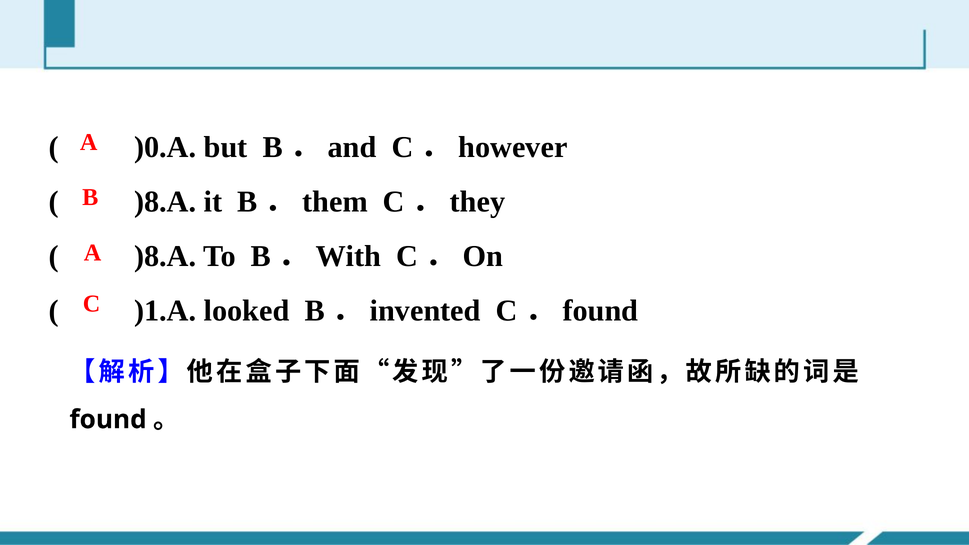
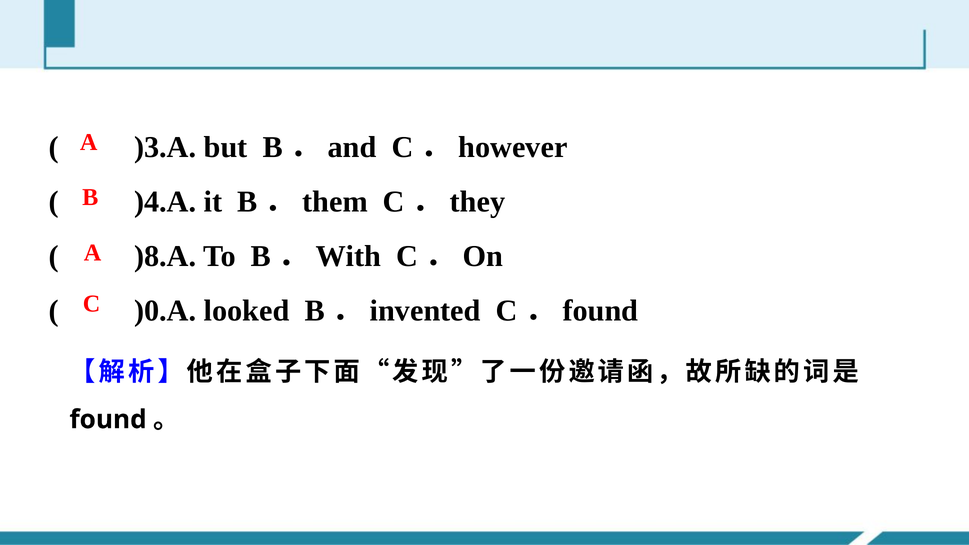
)0.A: )0.A -> )3.A (165, 147)
)8.A: )8.A -> )4.A (165, 202)
)1.A: )1.A -> )0.A (165, 311)
